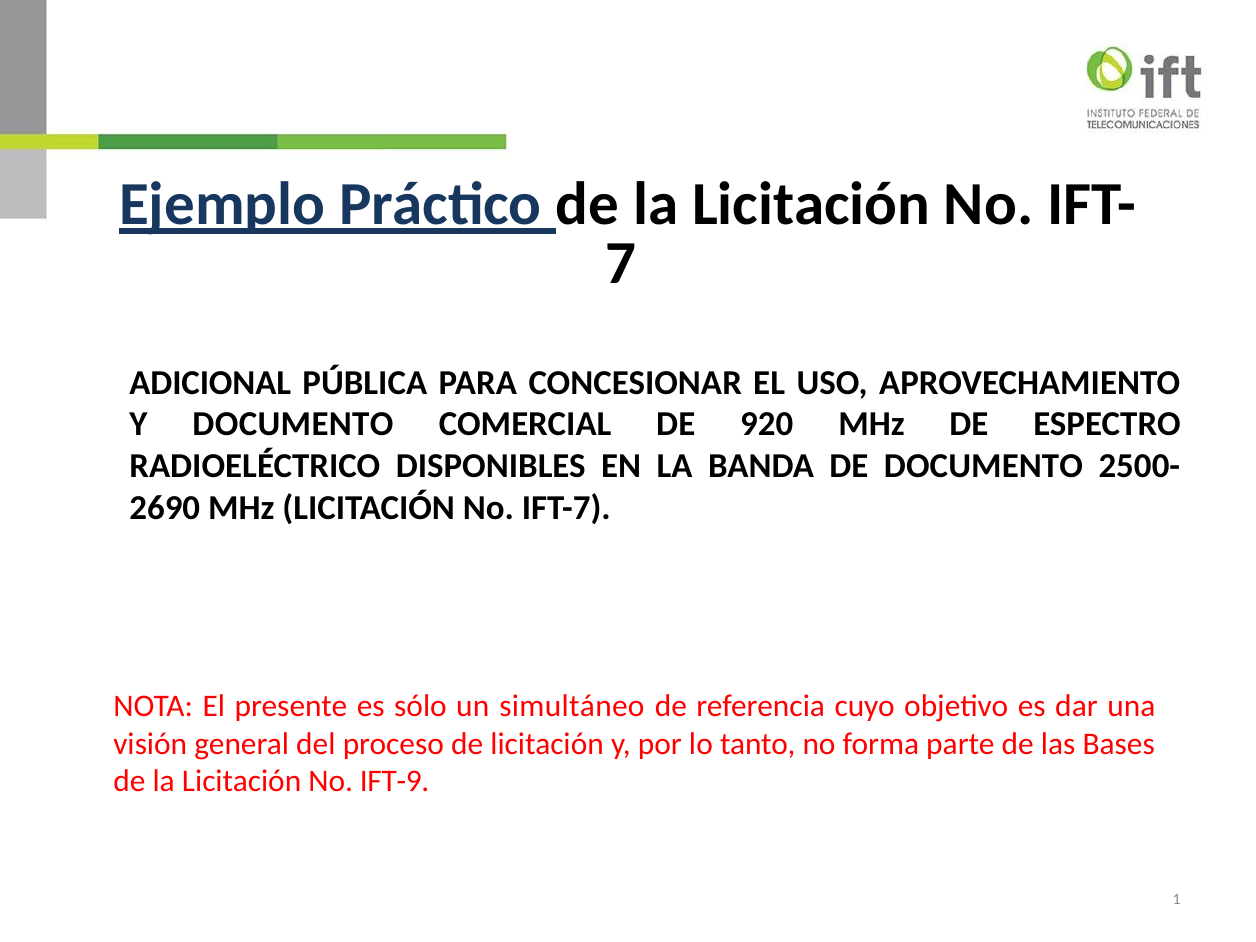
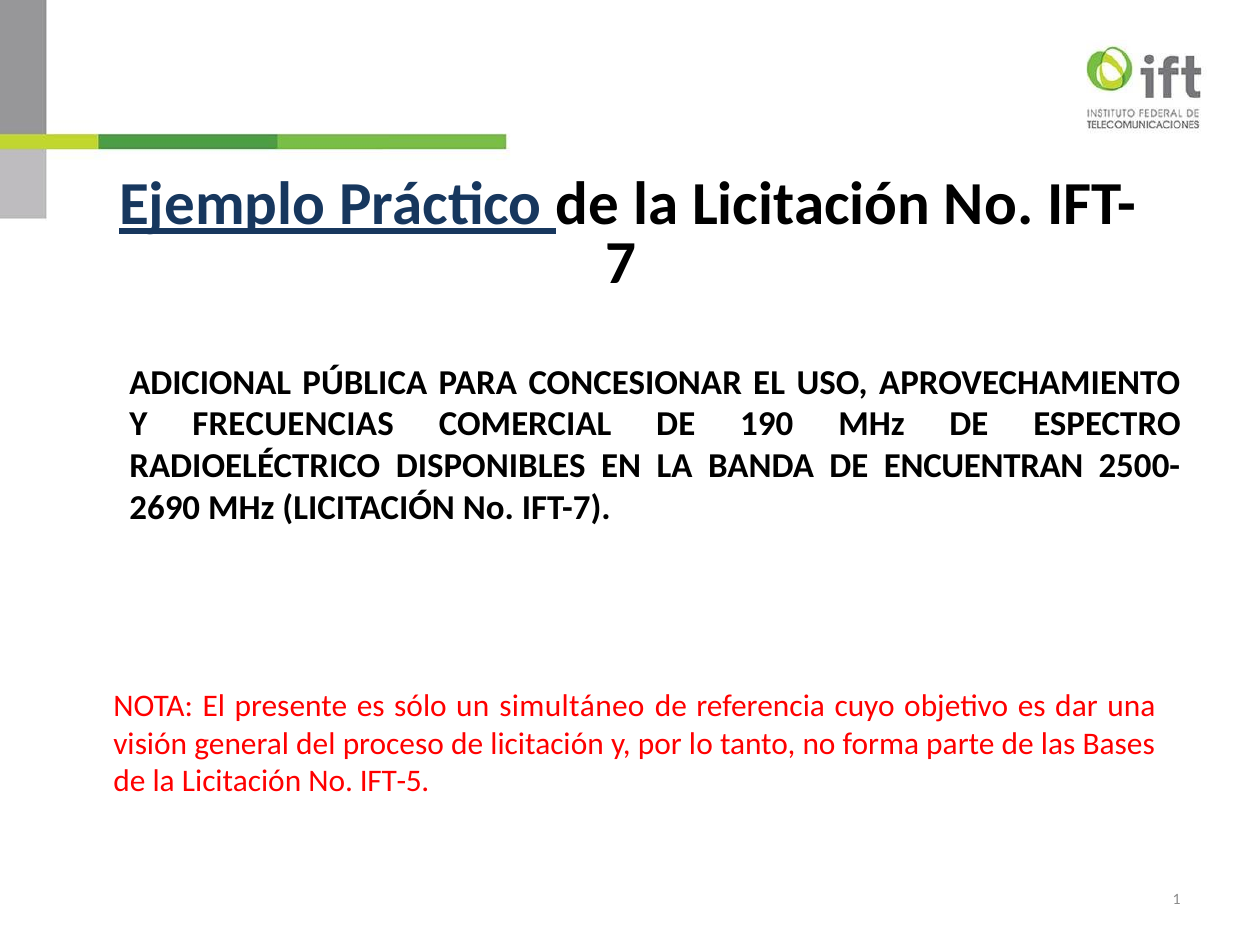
Y DOCUMENTO: DOCUMENTO -> FRECUENCIAS (293, 424)
920: 920 -> 190 (767, 424)
DE DOCUMENTO: DOCUMENTO -> ENCUENTRAN (984, 466)
IFT-9: IFT-9 -> IFT-5 (395, 781)
